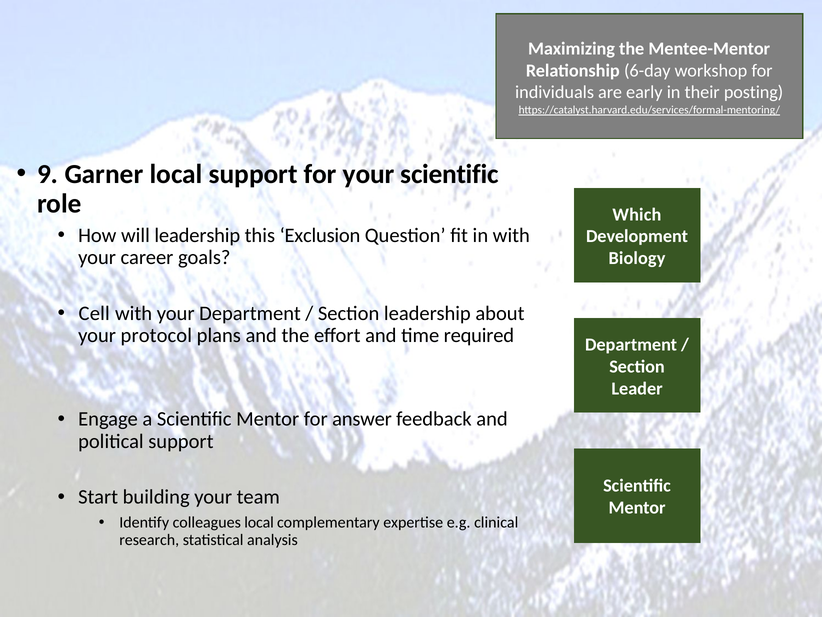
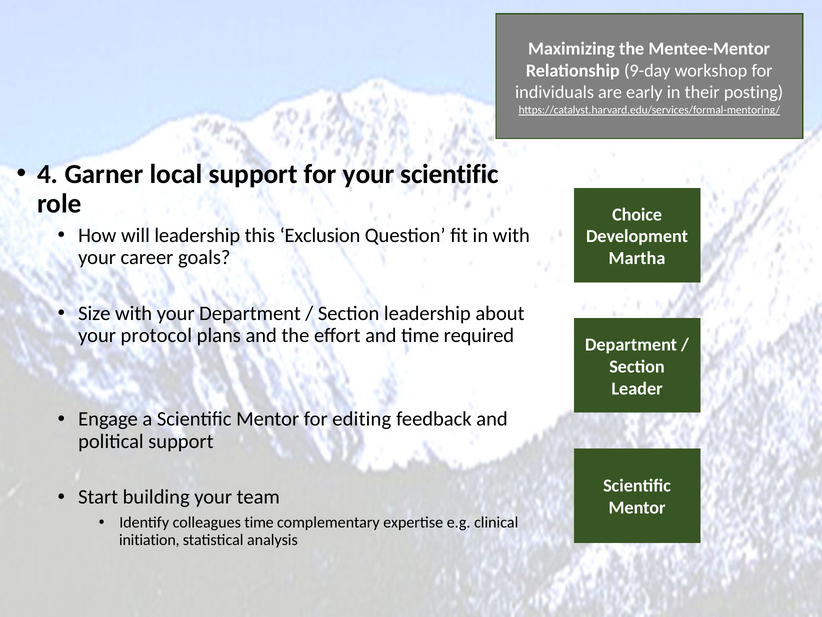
6-day: 6-day -> 9-day (647, 70)
9: 9 -> 4 (48, 174)
Which: Which -> Choice (637, 214)
Biology: Biology -> Martha (637, 258)
Cell: Cell -> Size (94, 313)
answer: answer -> editing (362, 419)
colleagues local: local -> time (259, 522)
research: research -> initiation (149, 540)
